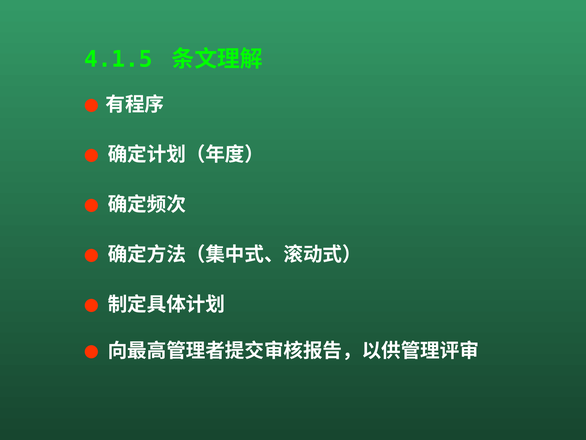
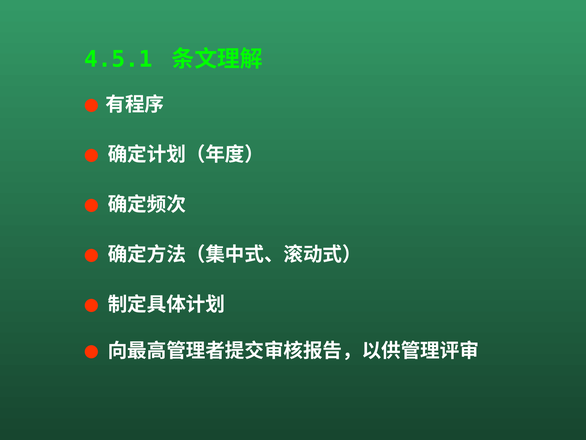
4.1.5: 4.1.5 -> 4.5.1 (118, 59)
